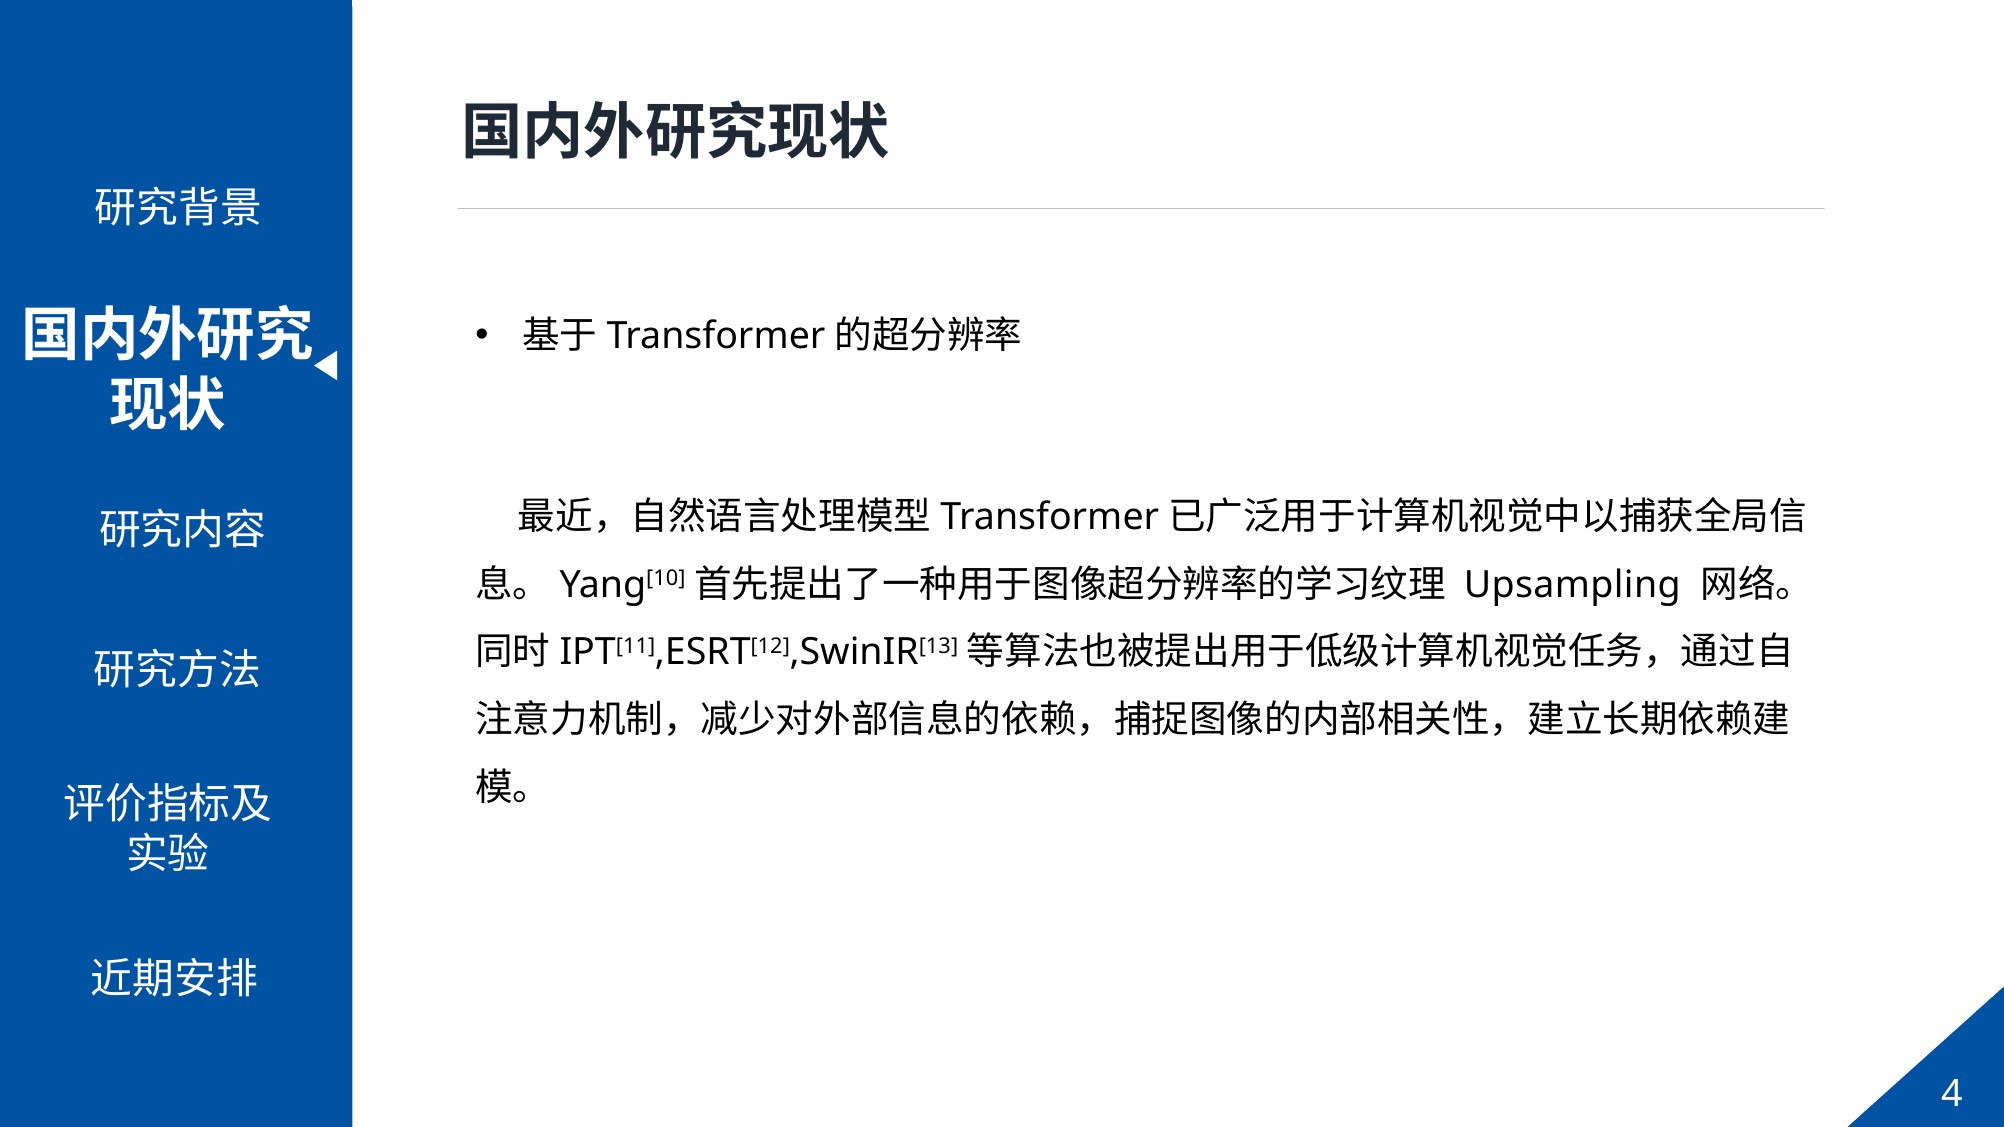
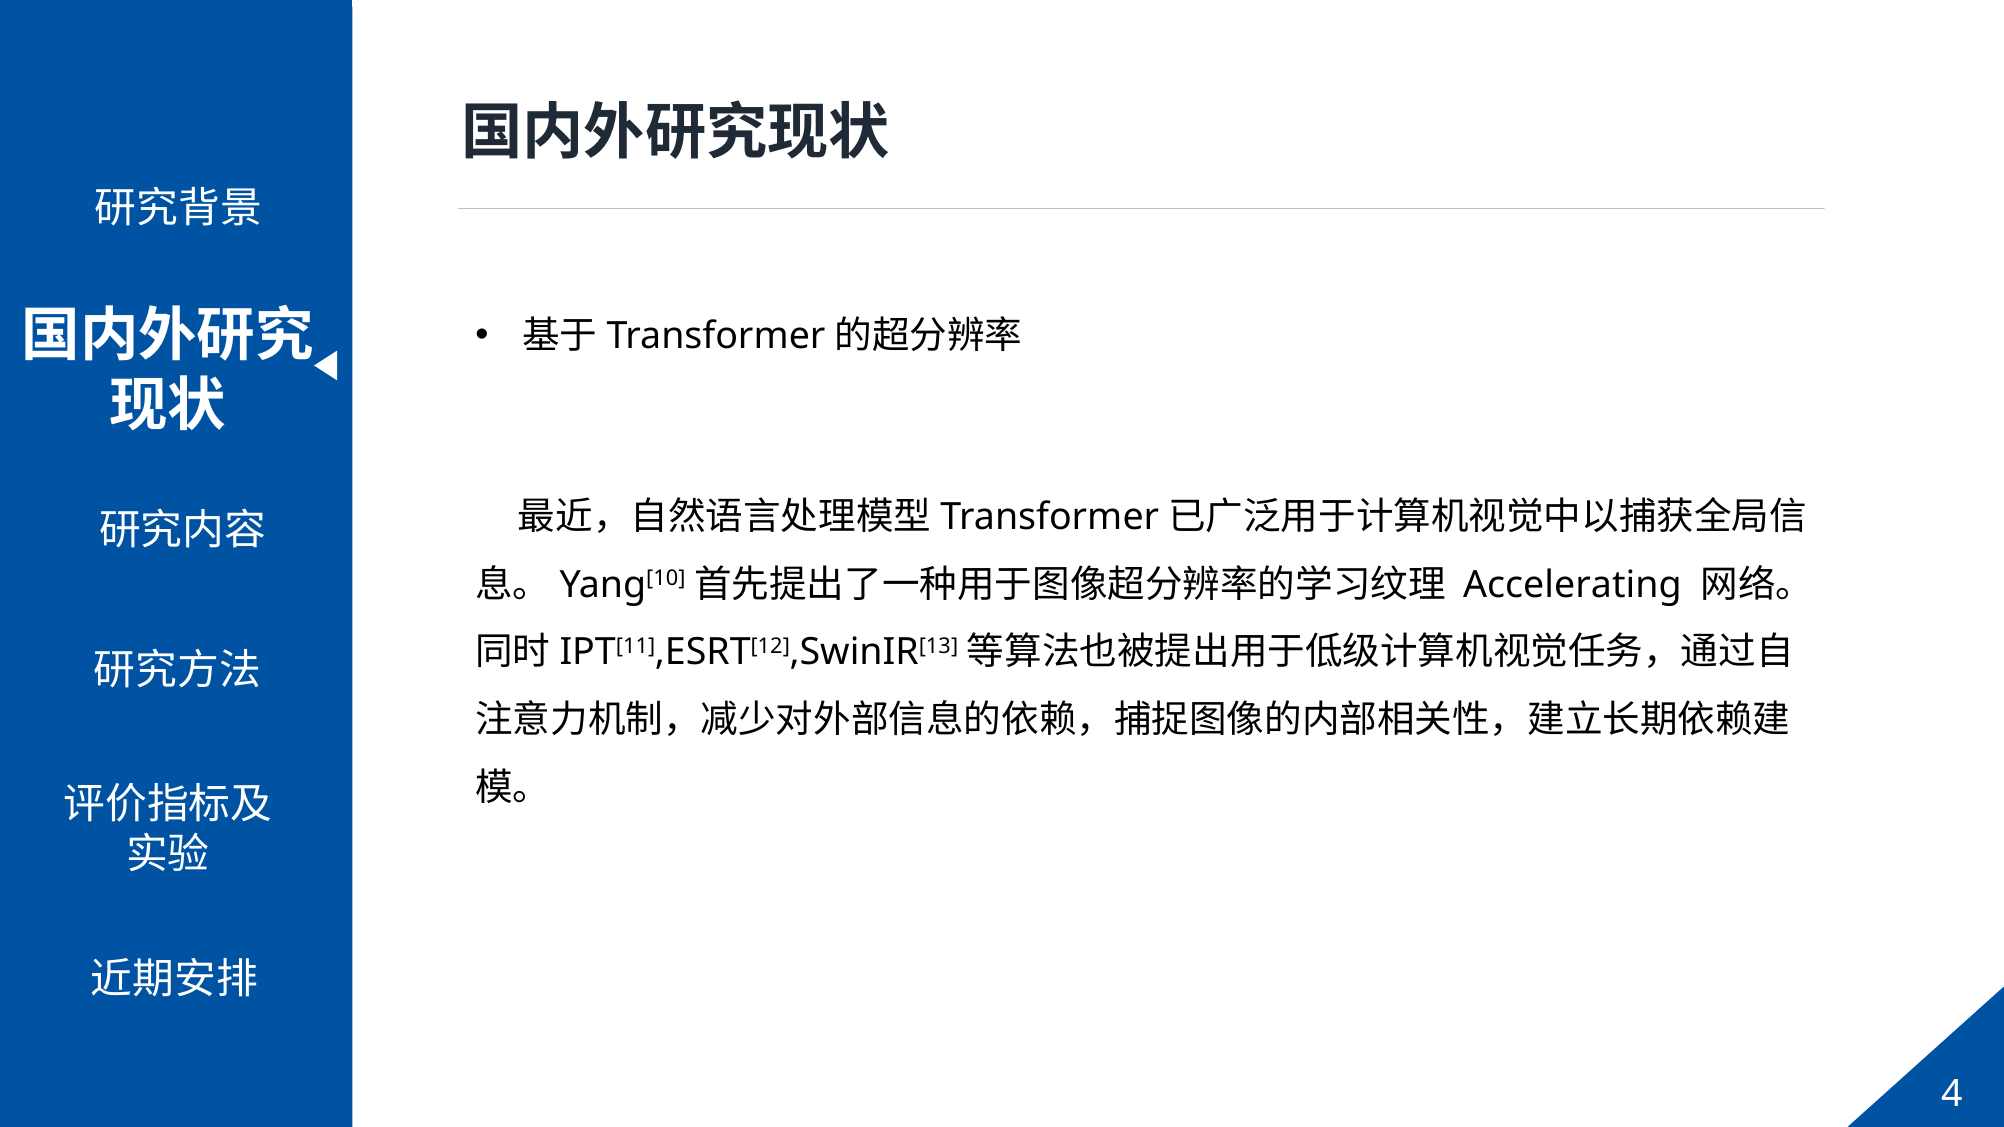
Upsampling: Upsampling -> Accelerating (1572, 585)
